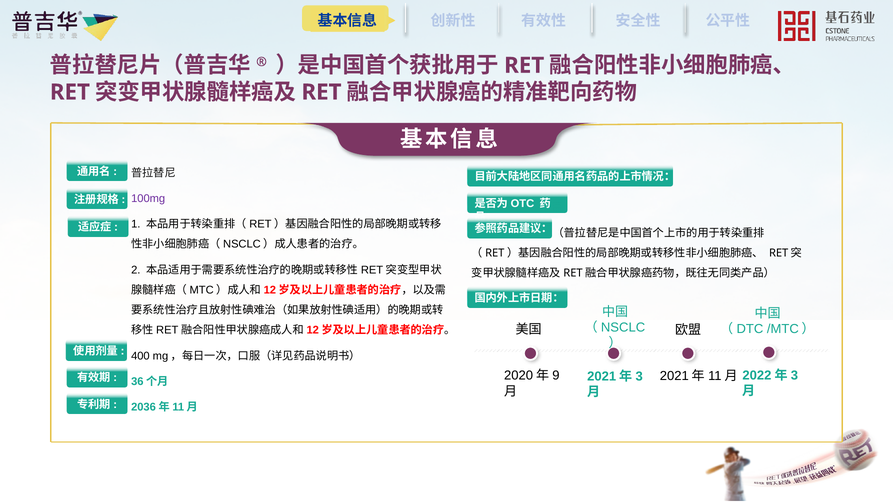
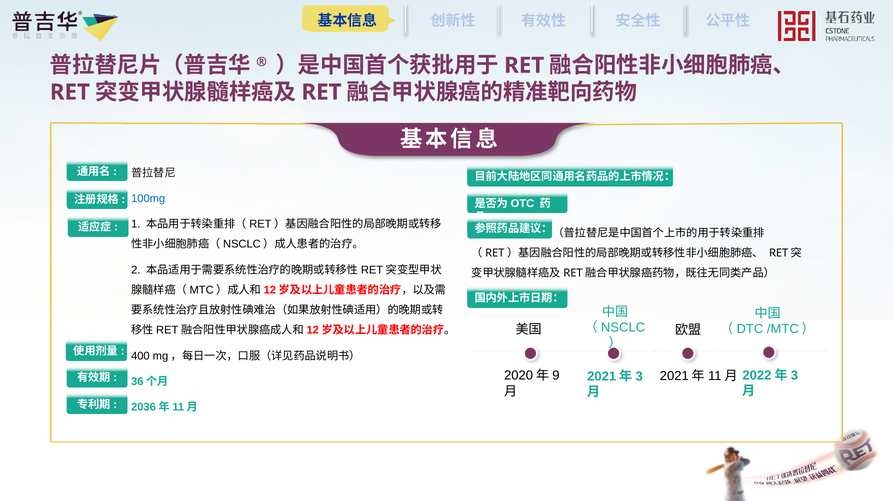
100mg colour: purple -> blue (148, 199)
